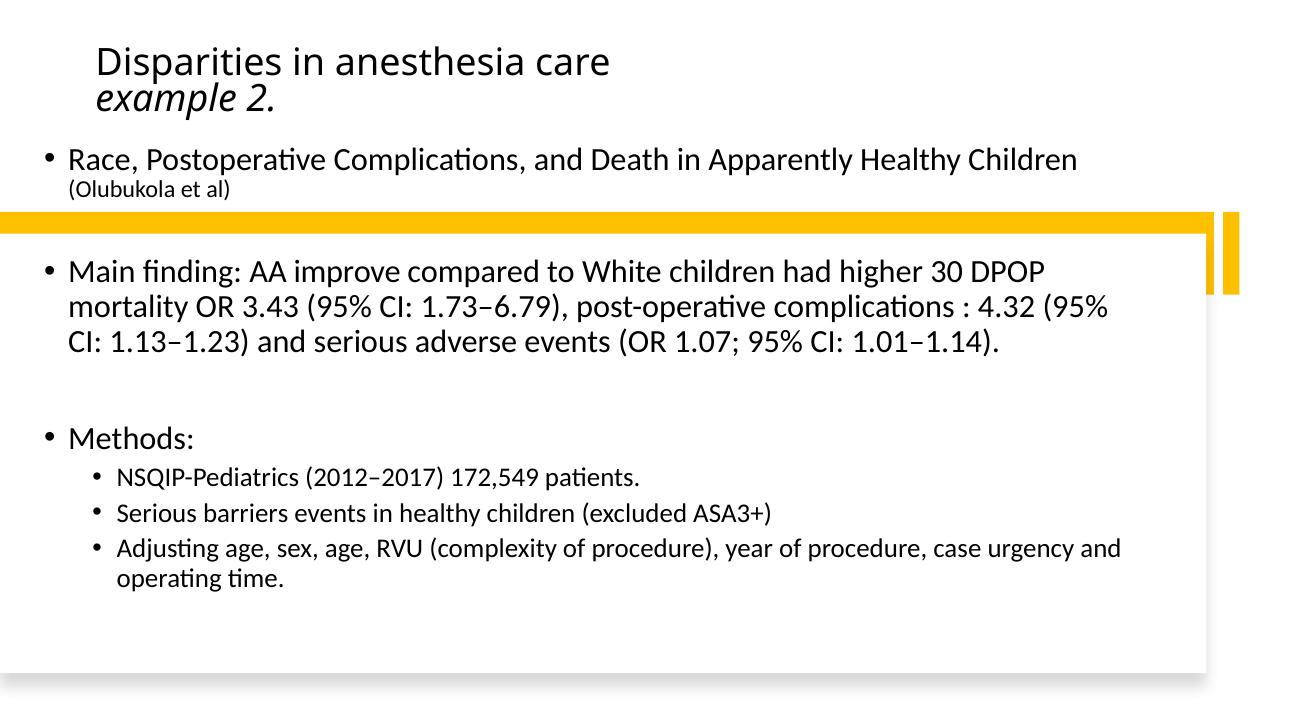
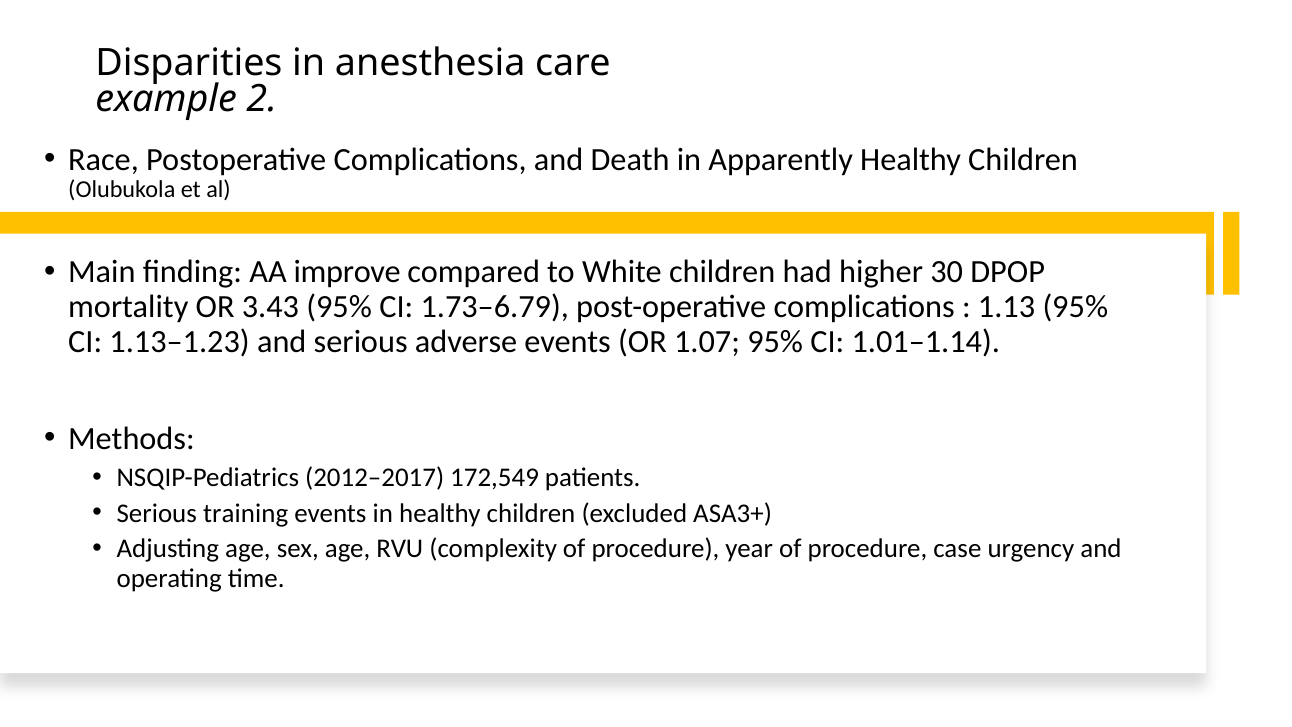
4.32: 4.32 -> 1.13 (1007, 307)
barriers: barriers -> training (246, 513)
